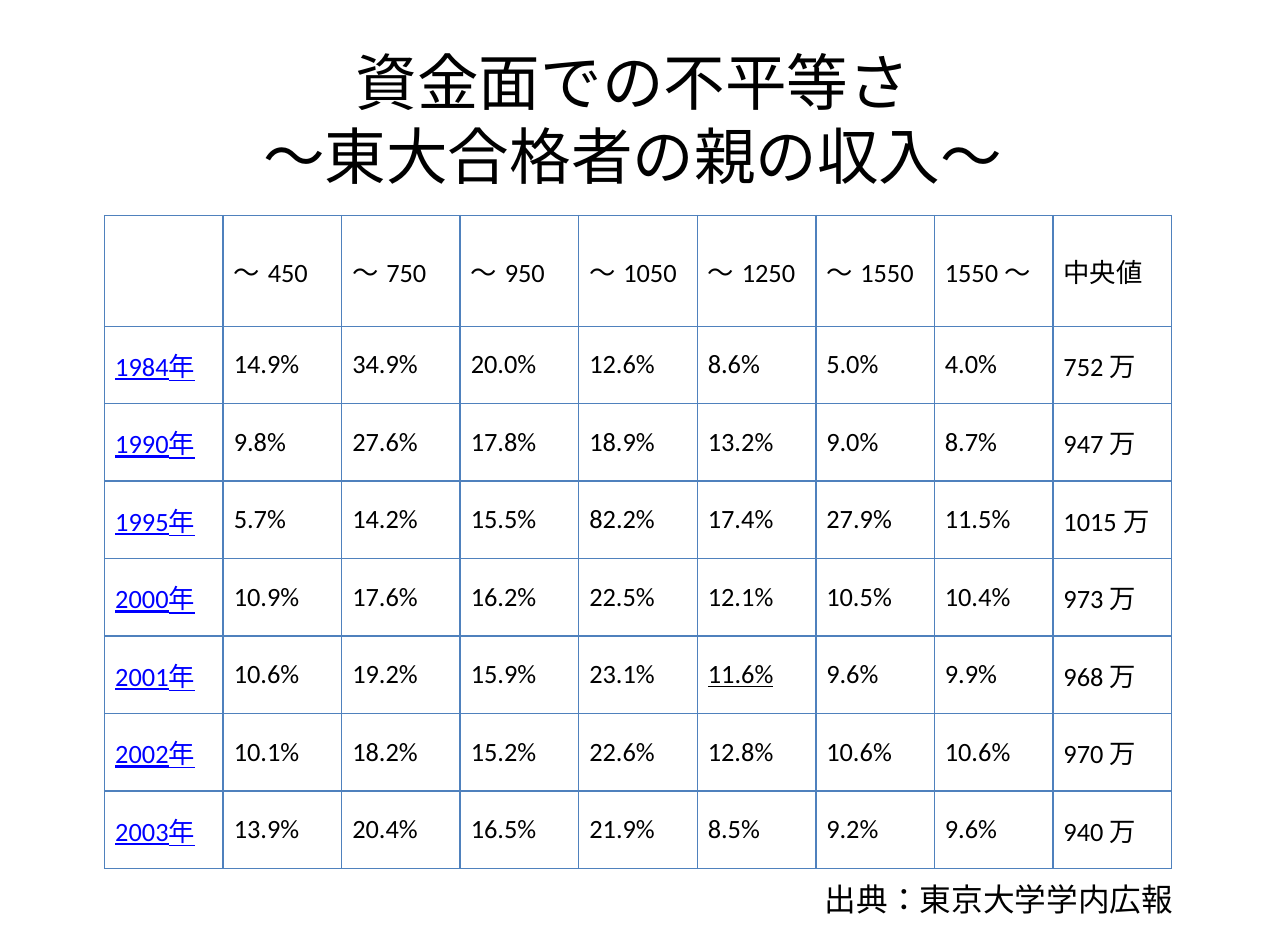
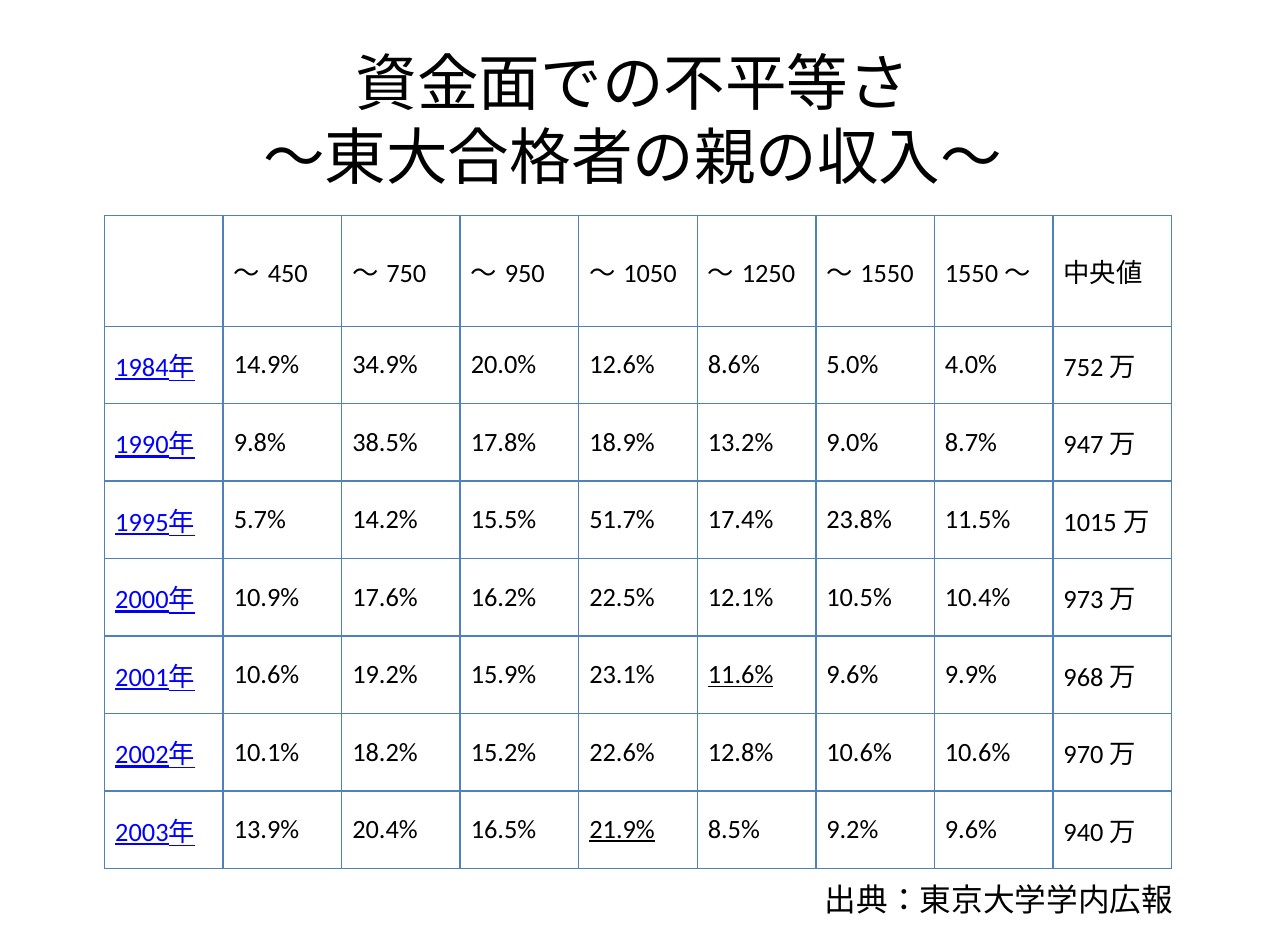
27.6%: 27.6% -> 38.5% (385, 442)
82.2%: 82.2% -> 51.7% (622, 520)
27.9%: 27.9% -> 23.8% (859, 520)
21.9% underline: none -> present (622, 830)
